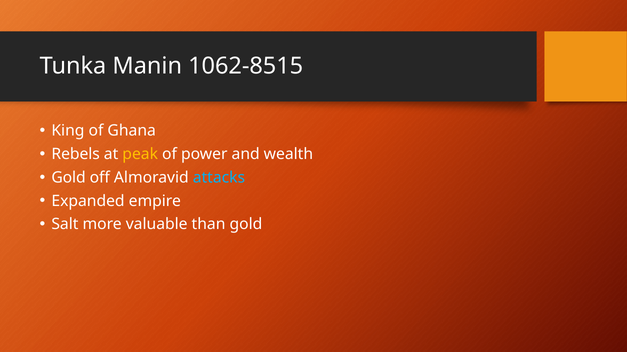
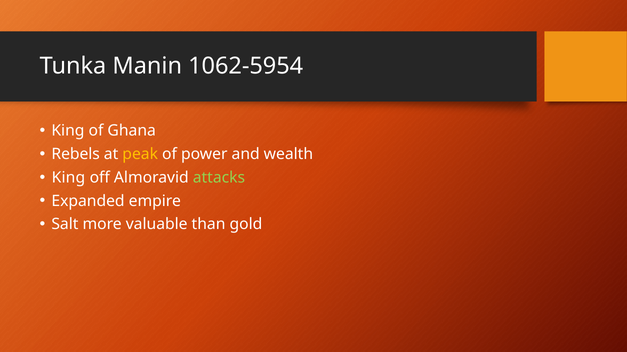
1062-8515: 1062-8515 -> 1062-5954 (246, 66)
Gold: Gold -> King (68, 178)
attacks colour: light blue -> light green (219, 178)
